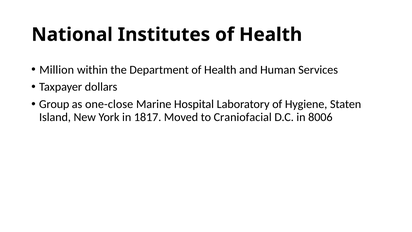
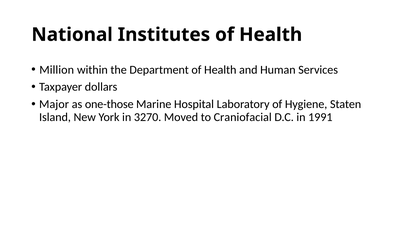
Group: Group -> Major (54, 104)
one-close: one-close -> one-those (109, 104)
1817: 1817 -> 3270 (148, 117)
8006: 8006 -> 1991 (320, 117)
